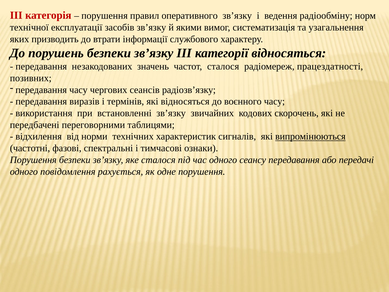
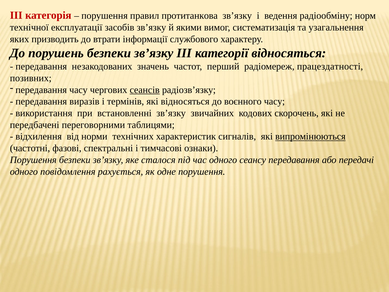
оперативного: оперативного -> протитанкова (190, 16)
частот сталося: сталося -> перший (223, 66)
сеансів underline: none -> present (145, 90)
